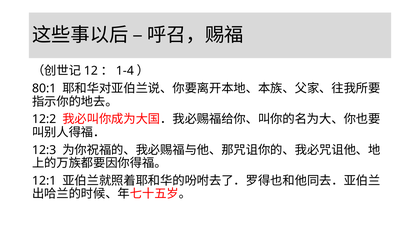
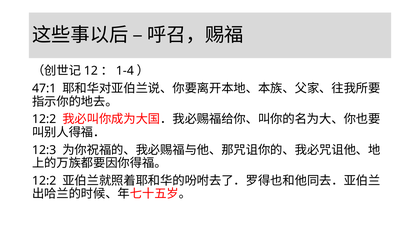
80:1: 80:1 -> 47:1 (44, 89)
12:1: 12:1 -> 12:2 (44, 181)
